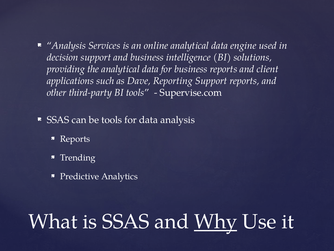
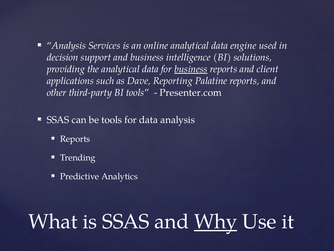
business underline: none -> present (191, 69)
Reporting Support: Support -> Palatine (211, 81)
Supervise.com: Supervise.com -> Presenter.com (191, 92)
